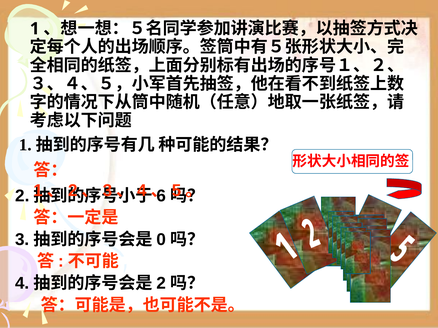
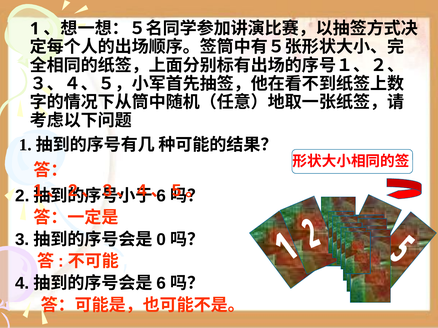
2: 2 -> 6 (161, 284)
